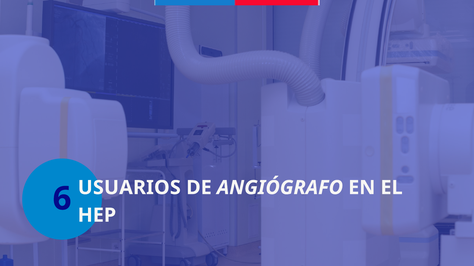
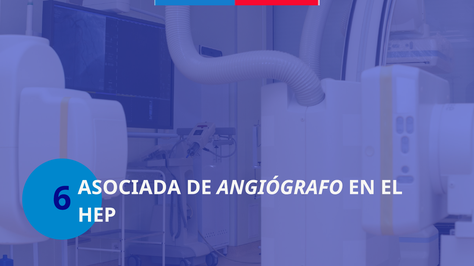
USUARIOS: USUARIOS -> ASOCIADA (129, 188)
